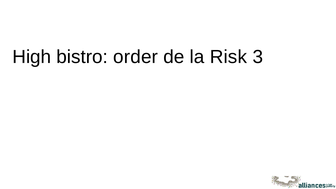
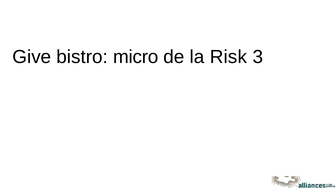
High: High -> Give (32, 57)
order: order -> micro (136, 57)
